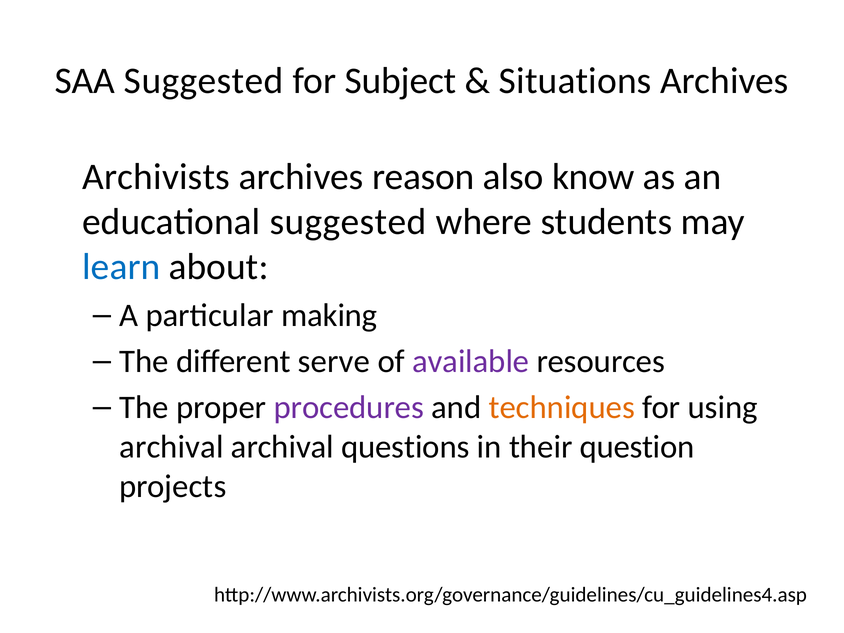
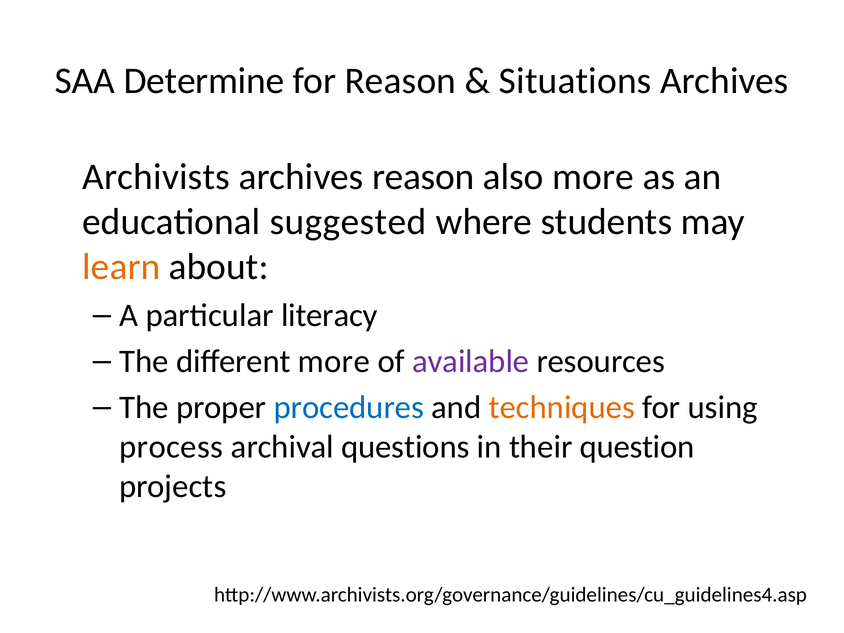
SAA Suggested: Suggested -> Determine (204, 81)
for Subject: Subject -> Reason (400, 81)
also know: know -> more (593, 177)
learn colour: blue -> orange (121, 267)
making: making -> literacy (329, 316)
different serve: serve -> more (334, 362)
procedures colour: purple -> blue (349, 408)
archival: archival -> process (171, 447)
